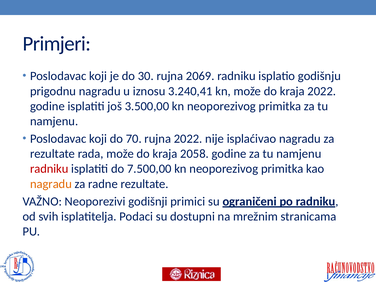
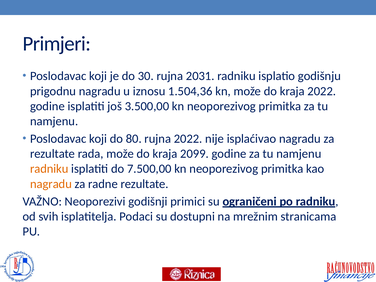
2069: 2069 -> 2031 (200, 76)
3.240,41: 3.240,41 -> 1.504,36 (190, 91)
70: 70 -> 80 (134, 139)
2058: 2058 -> 2099 (195, 154)
radniku colour: red -> orange (49, 169)
